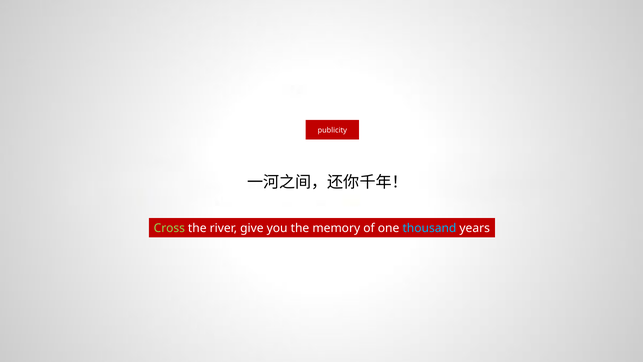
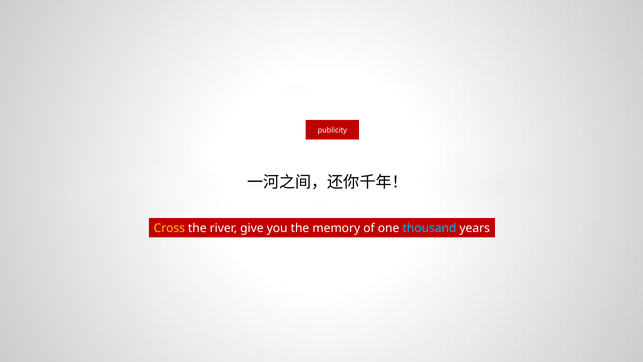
Cross colour: light green -> yellow (169, 228)
